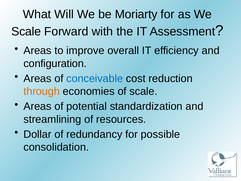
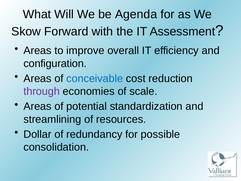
Moriarty: Moriarty -> Agenda (136, 14)
Scale: Scale -> Skow (26, 31)
through colour: orange -> purple (42, 91)
